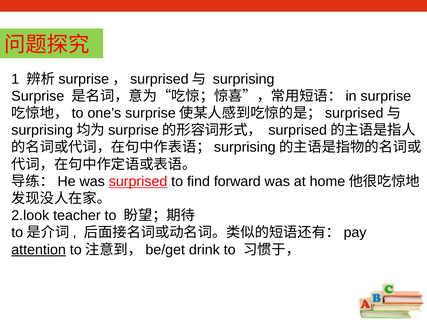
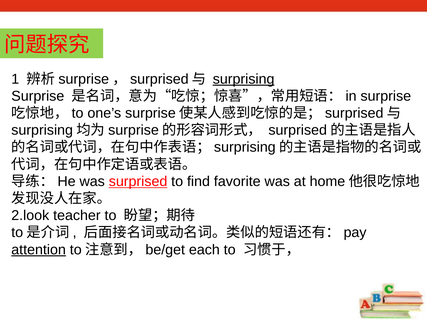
surprising underline: none -> present (244, 79)
forward: forward -> favorite (237, 182)
drink: drink -> each (204, 250)
